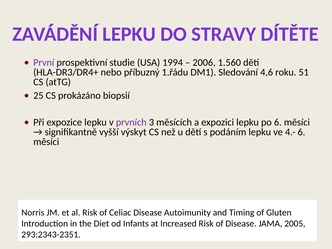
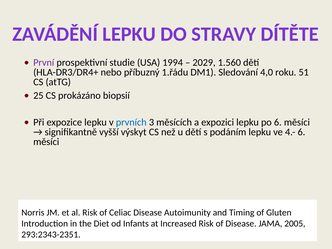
2006: 2006 -> 2029 (204, 63)
4,6: 4,6 -> 4,0 (267, 72)
prvních colour: purple -> blue (131, 122)
